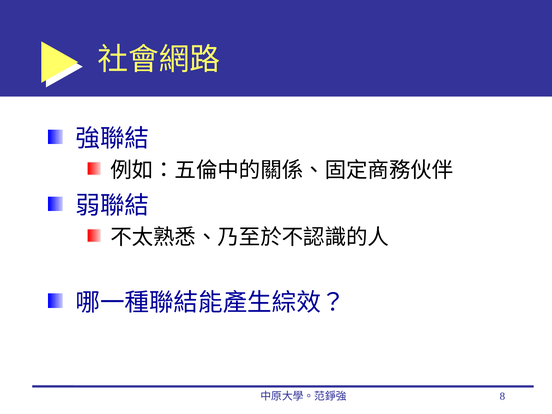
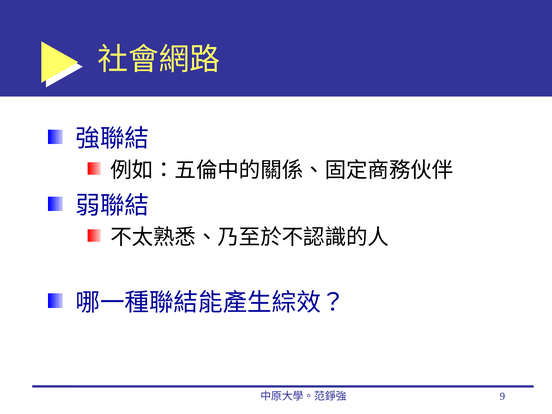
8: 8 -> 9 (502, 396)
